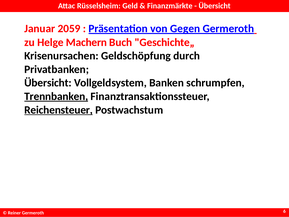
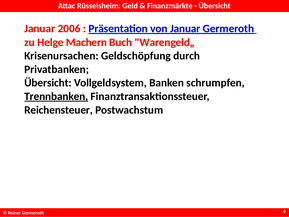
2059: 2059 -> 2006 (69, 29)
von Gegen: Gegen -> Januar (185, 29)
Geschichte„: Geschichte„ -> Warengeld„ (165, 42)
Reichensteuer underline: present -> none (59, 110)
